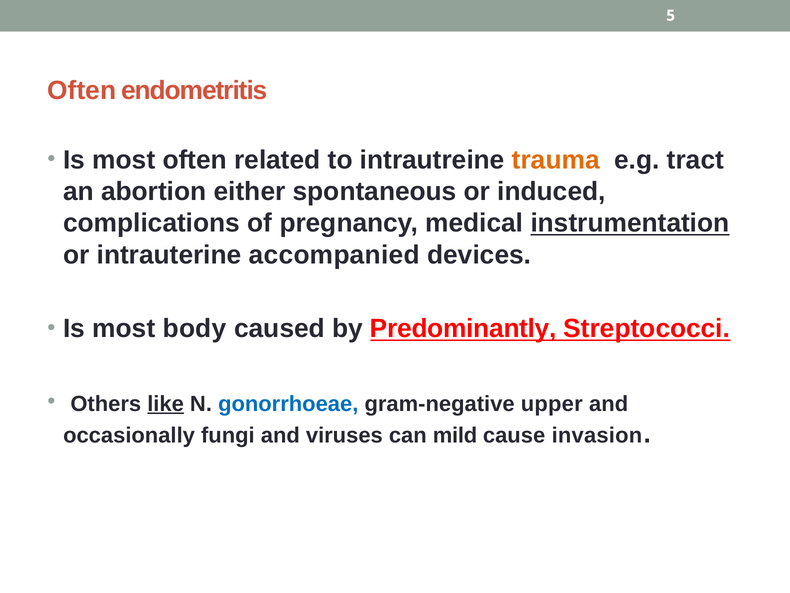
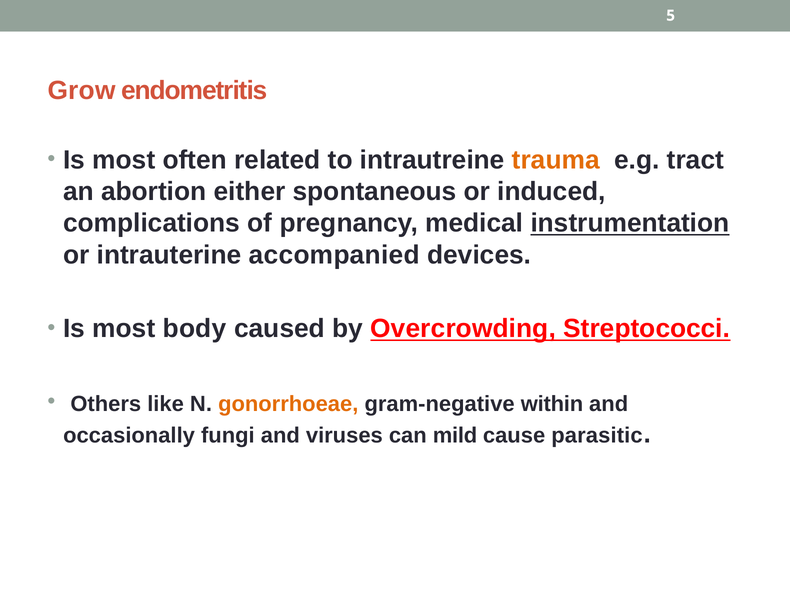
Often: Often -> Grow (82, 91)
Predominantly: Predominantly -> Overcrowding (463, 328)
like underline: present -> none (166, 404)
gonorrhoeae colour: blue -> orange (288, 404)
upper: upper -> within (552, 404)
invasion: invasion -> parasitic (597, 435)
